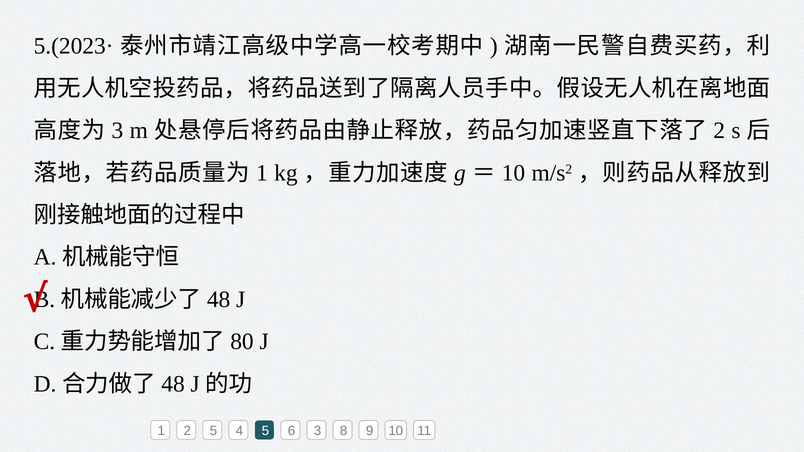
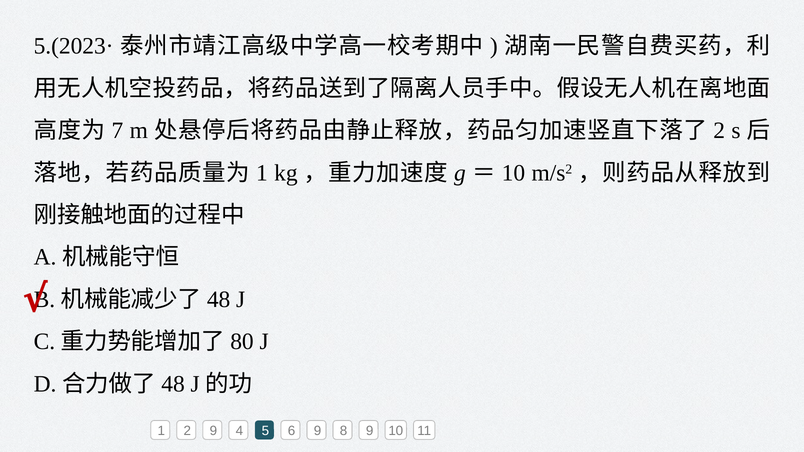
3: 3 -> 7 (117, 131)
2 5: 5 -> 9 (213, 431)
6 3: 3 -> 9 (318, 431)
